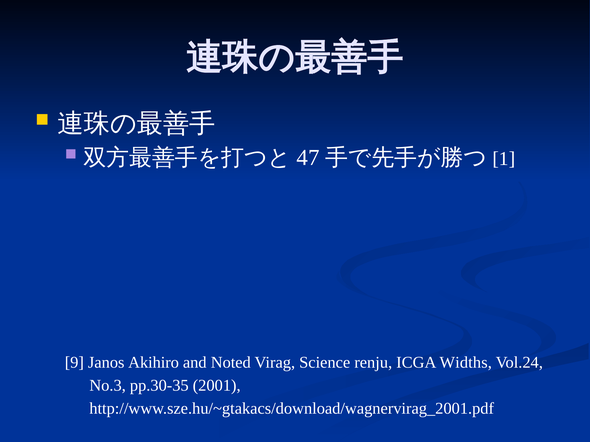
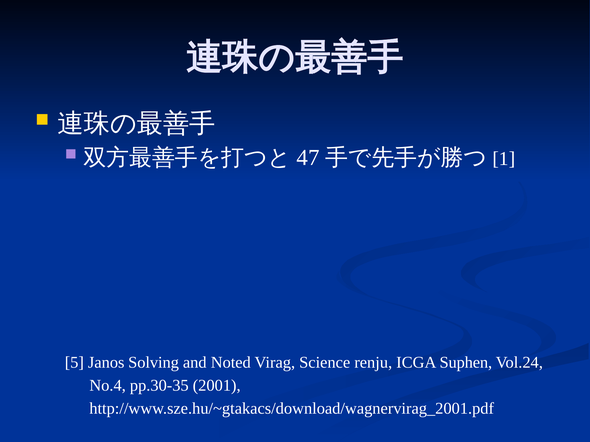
9: 9 -> 5 (74, 363)
Akihiro: Akihiro -> Solving (154, 363)
Widths: Widths -> Suphen (466, 363)
No.3: No.3 -> No.4 (108, 386)
